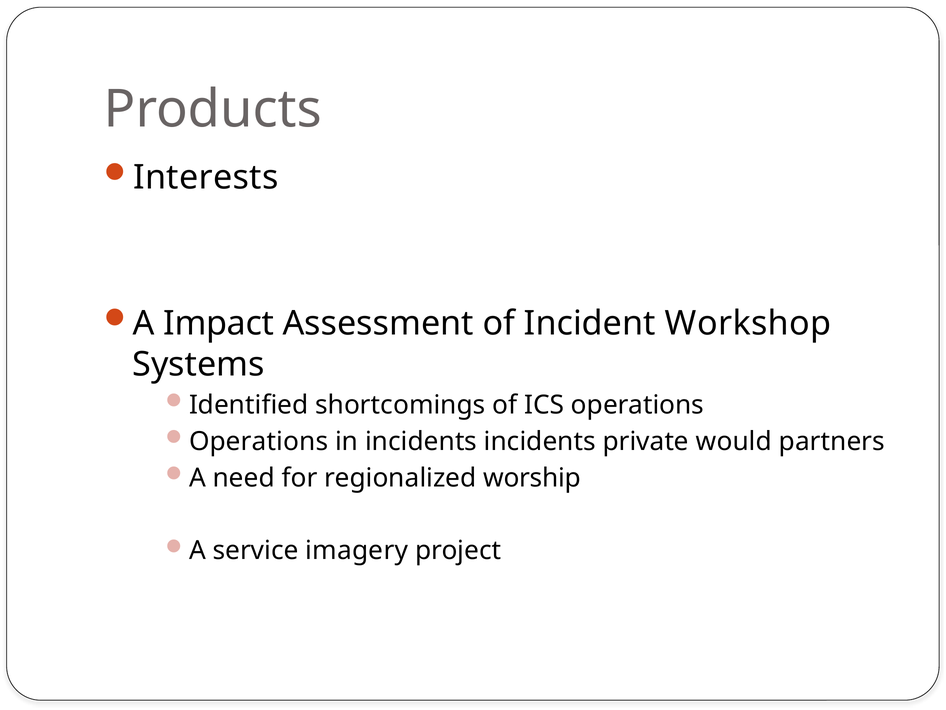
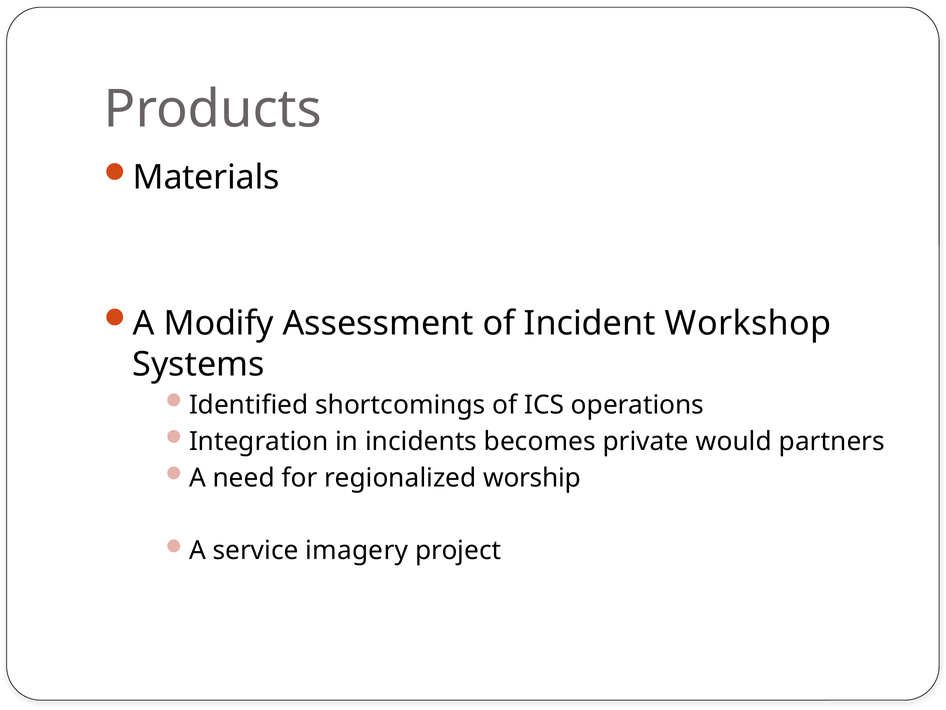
Interests: Interests -> Materials (206, 177)
Impact: Impact -> Modify (219, 323)
Operations: Operations -> Integration (259, 441)
incidents incidents: incidents -> becomes (540, 441)
